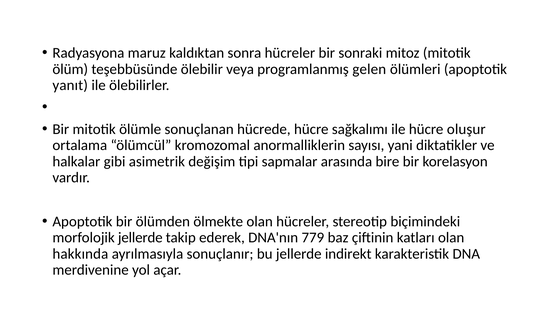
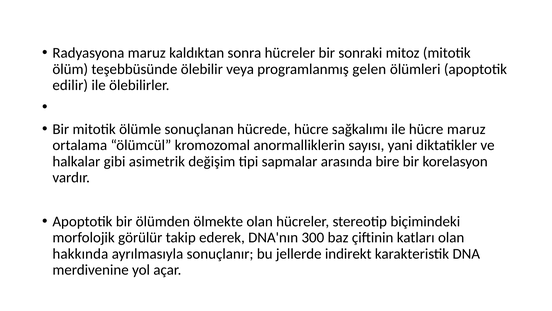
yanıt: yanıt -> edilir (70, 85)
hücre oluşur: oluşur -> maruz (466, 129)
morfolojik jellerde: jellerde -> görülür (140, 237)
779: 779 -> 300 (313, 237)
